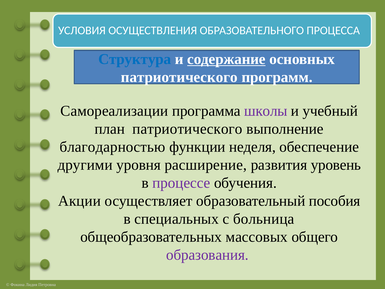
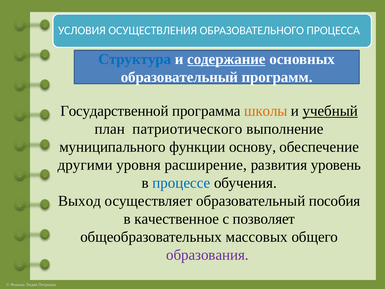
патриотического: патриотического -> образовательный (179, 77)
Самореализации: Самореализации -> Государственной (114, 111)
школы colour: purple -> orange (266, 111)
учебный underline: none -> present (330, 111)
благодарностью: благодарностью -> муниципального (112, 147)
неделя: неделя -> основу (253, 147)
процессе colour: purple -> blue (181, 183)
Акции: Акции -> Выход (80, 201)
специальных: специальных -> качественное (177, 219)
больница: больница -> позволяет (264, 219)
